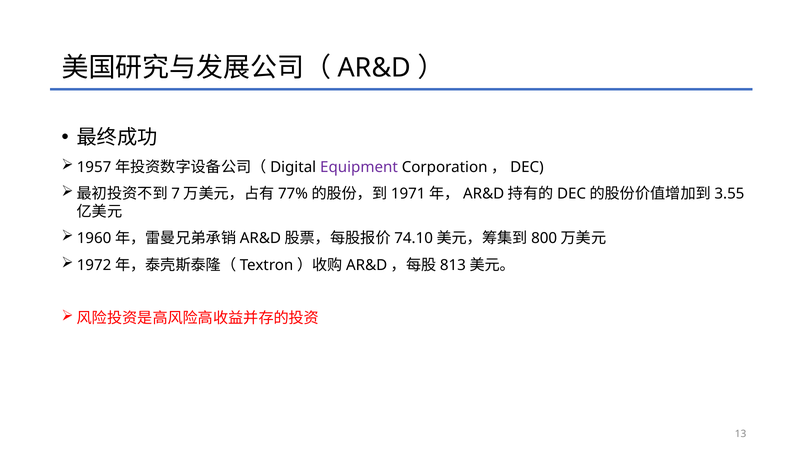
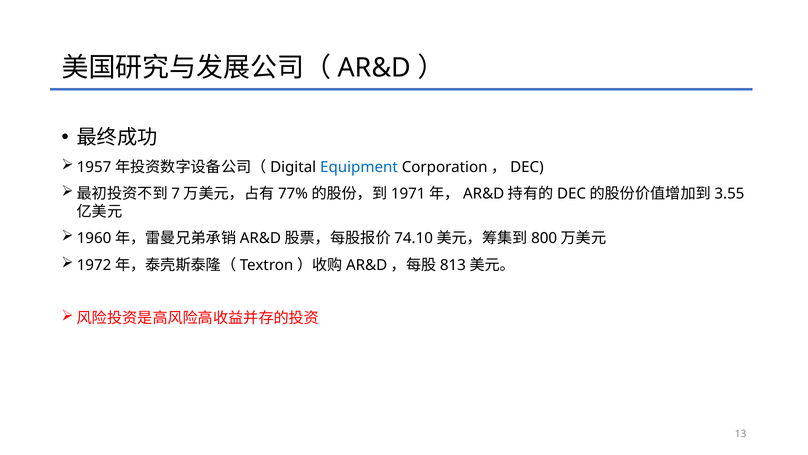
Equipment colour: purple -> blue (359, 167)
